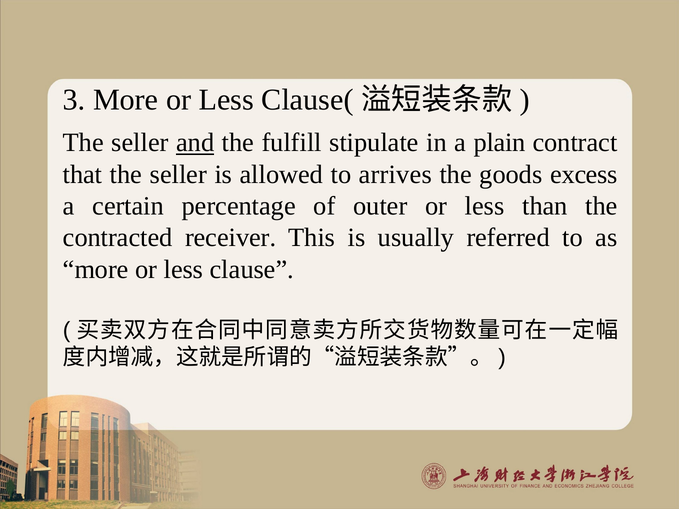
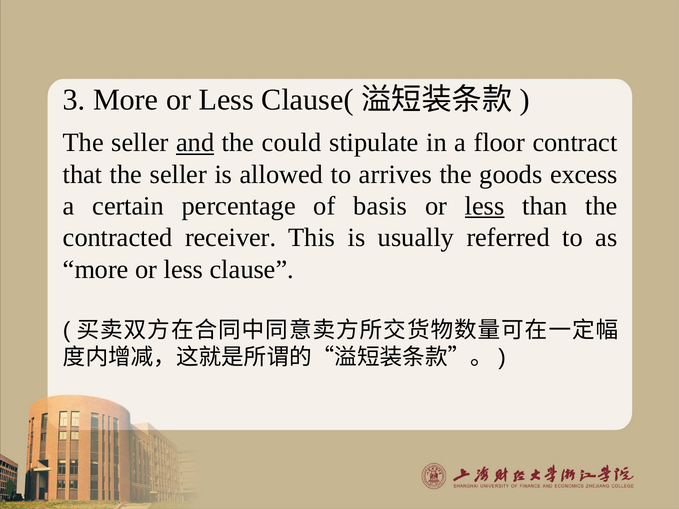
fulfill: fulfill -> could (292, 143)
plain: plain -> floor (499, 143)
outer: outer -> basis (380, 206)
less underline: none -> present (485, 206)
